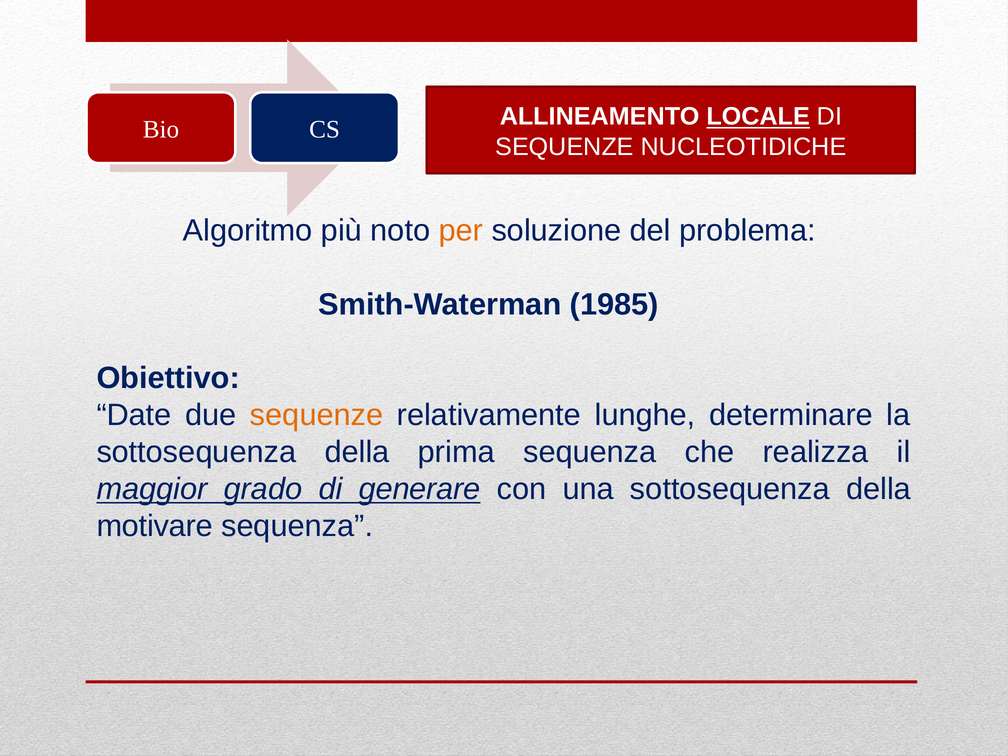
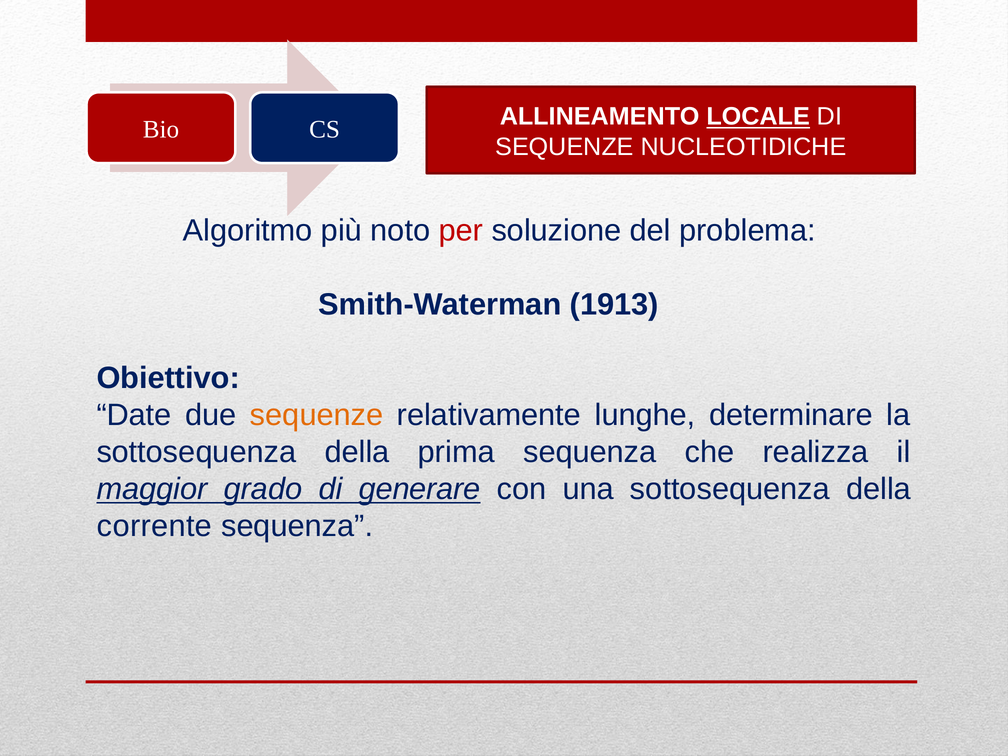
per colour: orange -> red (461, 230)
1985: 1985 -> 1913 (614, 304)
motivare: motivare -> corrente (154, 526)
